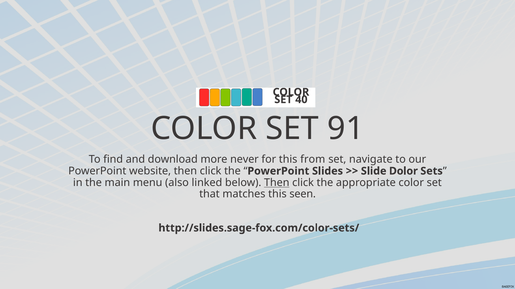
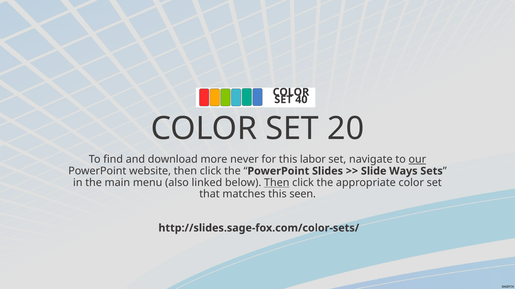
91: 91 -> 20 (346, 129)
from: from -> labor (313, 160)
our underline: none -> present (417, 160)
Dolor: Dolor -> Ways (403, 171)
